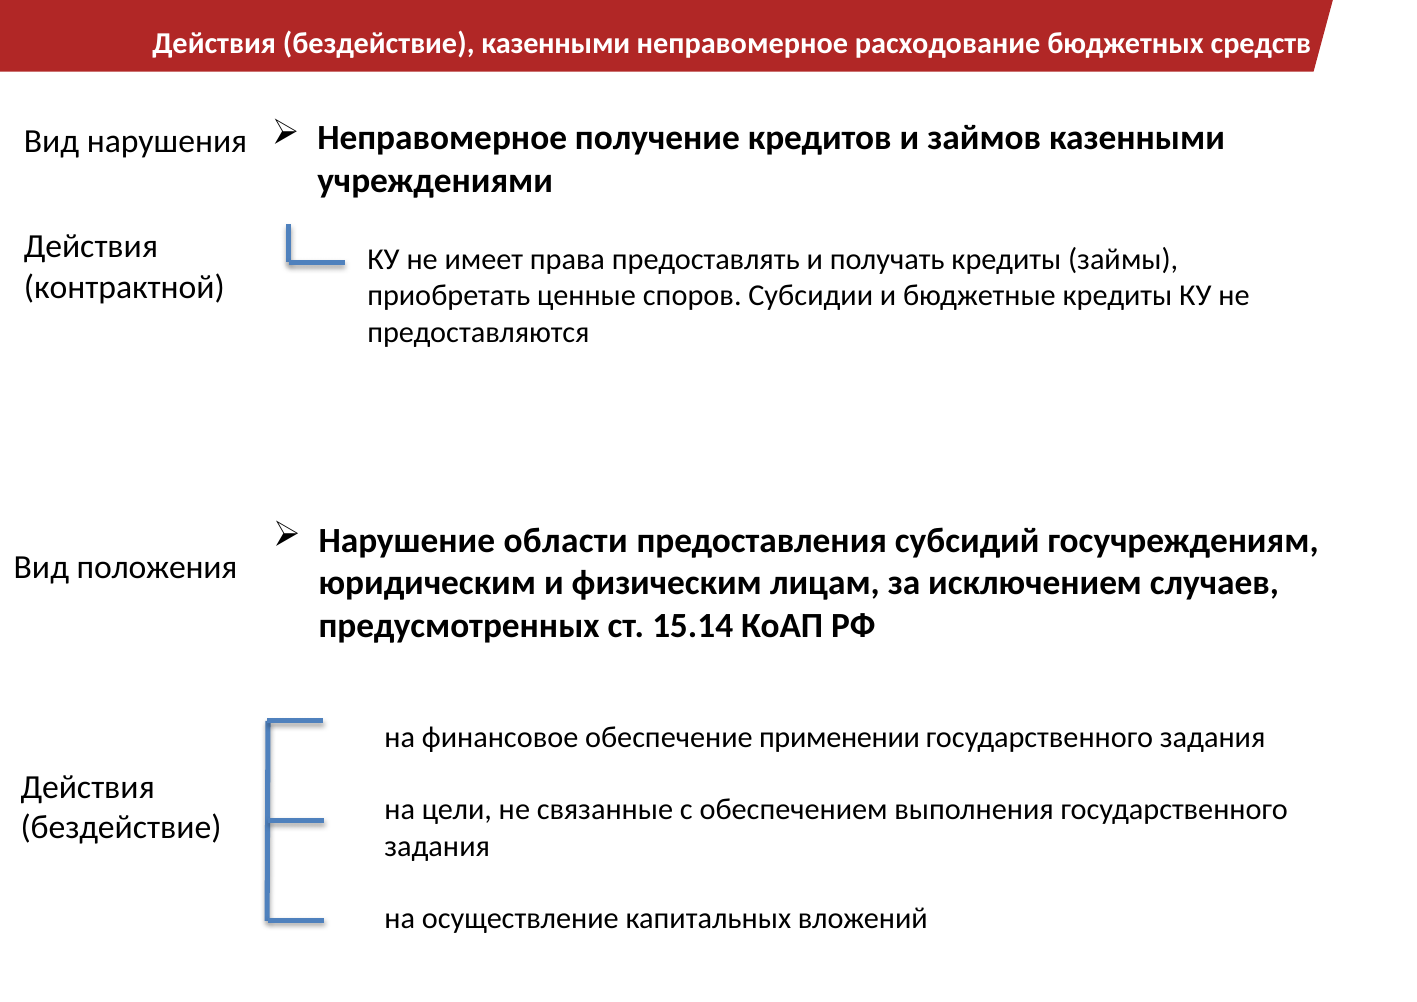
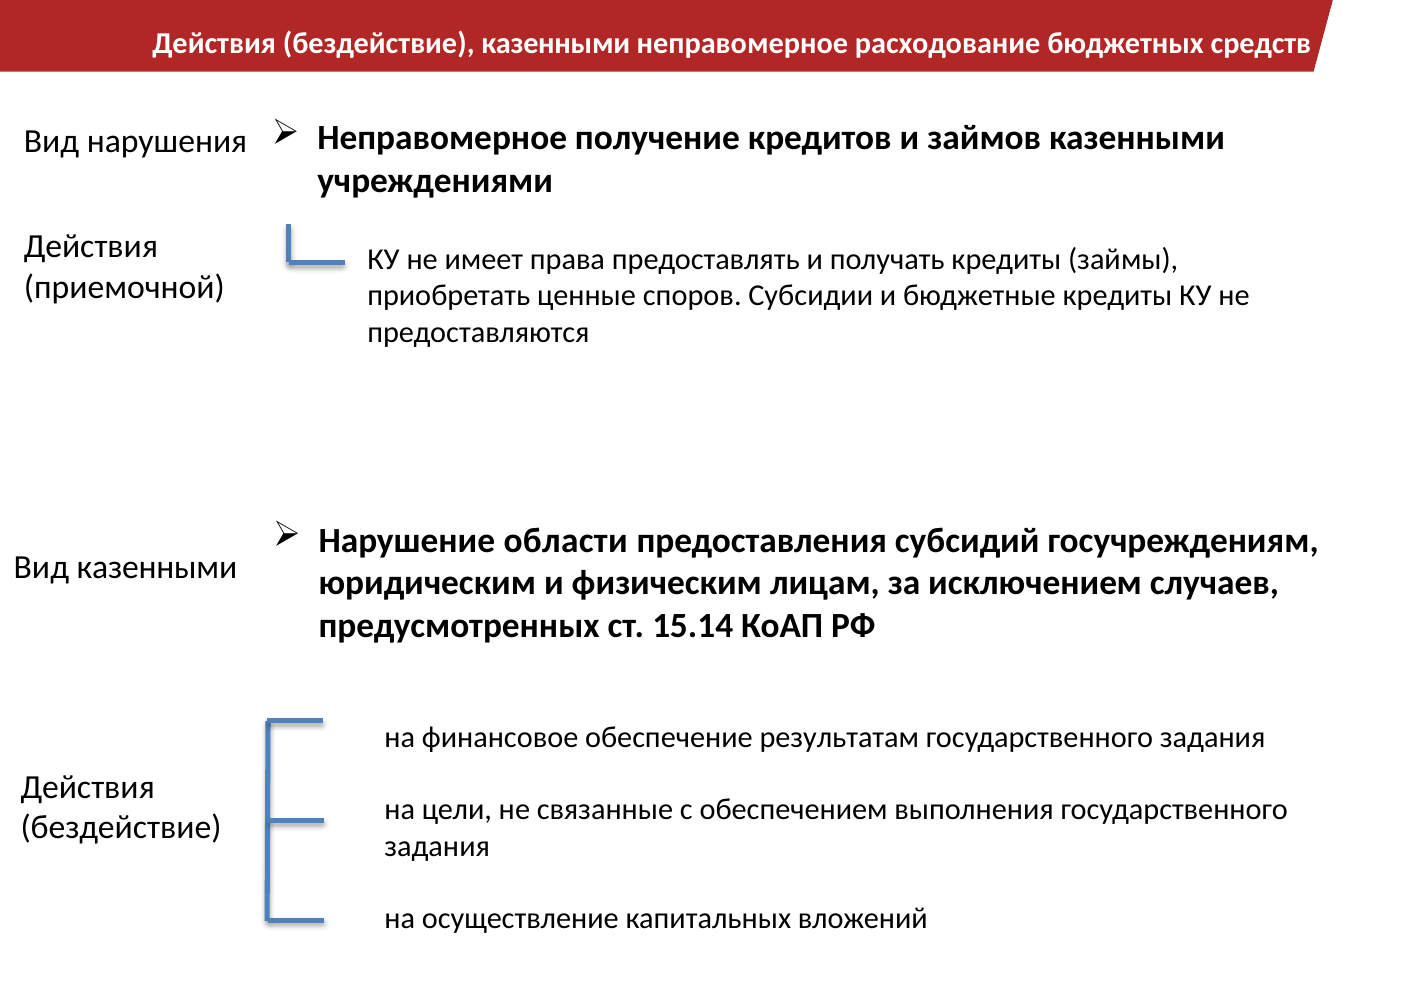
контрактной: контрактной -> приемочной (124, 287)
Вид положения: положения -> казенными (157, 568)
применении: применении -> результатам (839, 737)
